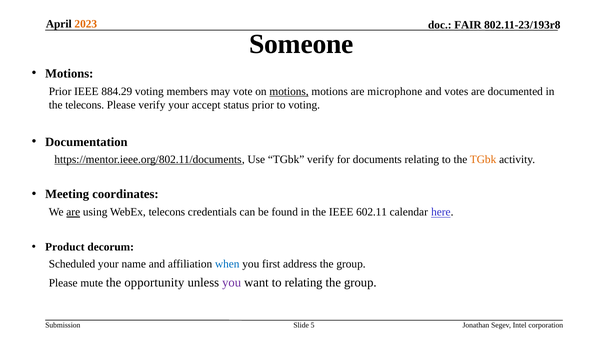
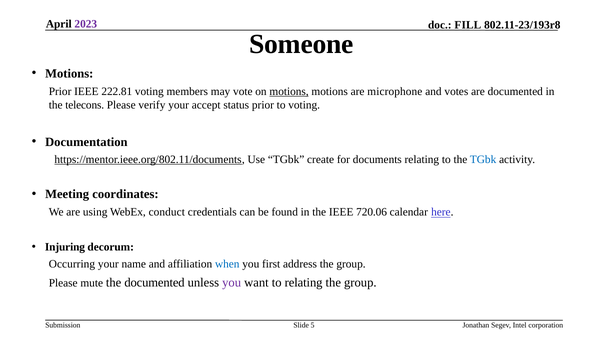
2023 colour: orange -> purple (86, 24)
FAIR: FAIR -> FILL (468, 25)
884.29: 884.29 -> 222.81 (117, 91)
TGbk verify: verify -> create (321, 159)
TGbk colour: orange -> blue (483, 159)
are underline: present -> none (73, 212)
WebEx telecons: telecons -> conduct (167, 212)
602.11: 602.11 -> 720.06 (372, 212)
Product: Product -> Injuring (65, 247)
Scheduled: Scheduled -> Occurring (72, 264)
the opportunity: opportunity -> documented (155, 283)
